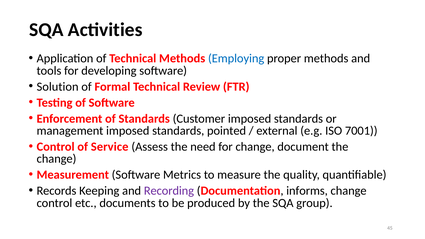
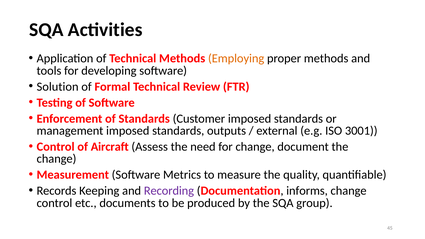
Employing colour: blue -> orange (236, 59)
pointed: pointed -> outputs (227, 131)
7001: 7001 -> 3001 (361, 131)
Service: Service -> Aircraft (110, 147)
